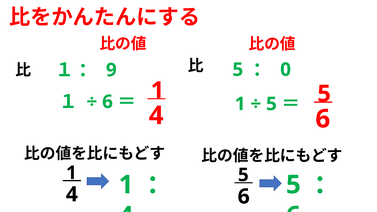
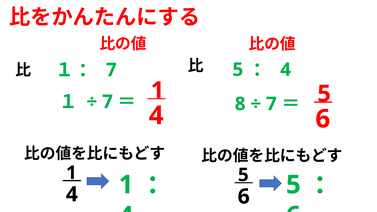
9: 9 -> 7 (111, 70)
0: 0 -> 4 (286, 70)
6: 6 -> 7 (108, 102)
1: 1 -> 8 (240, 104)
5: 5 -> 7 (271, 104)
